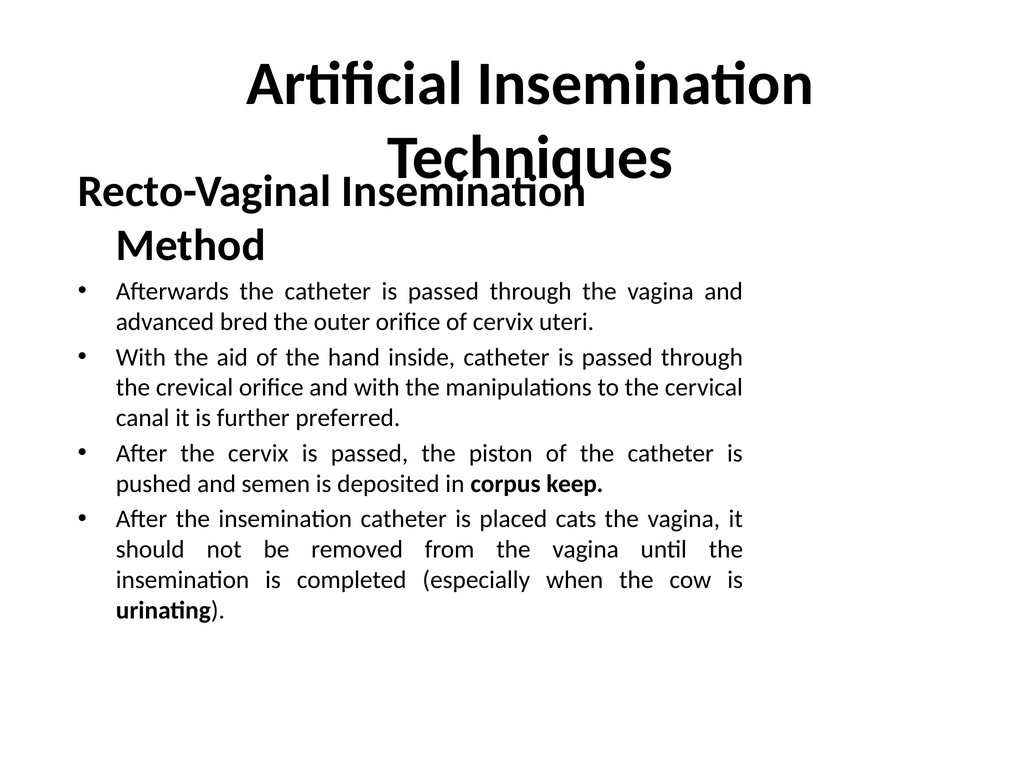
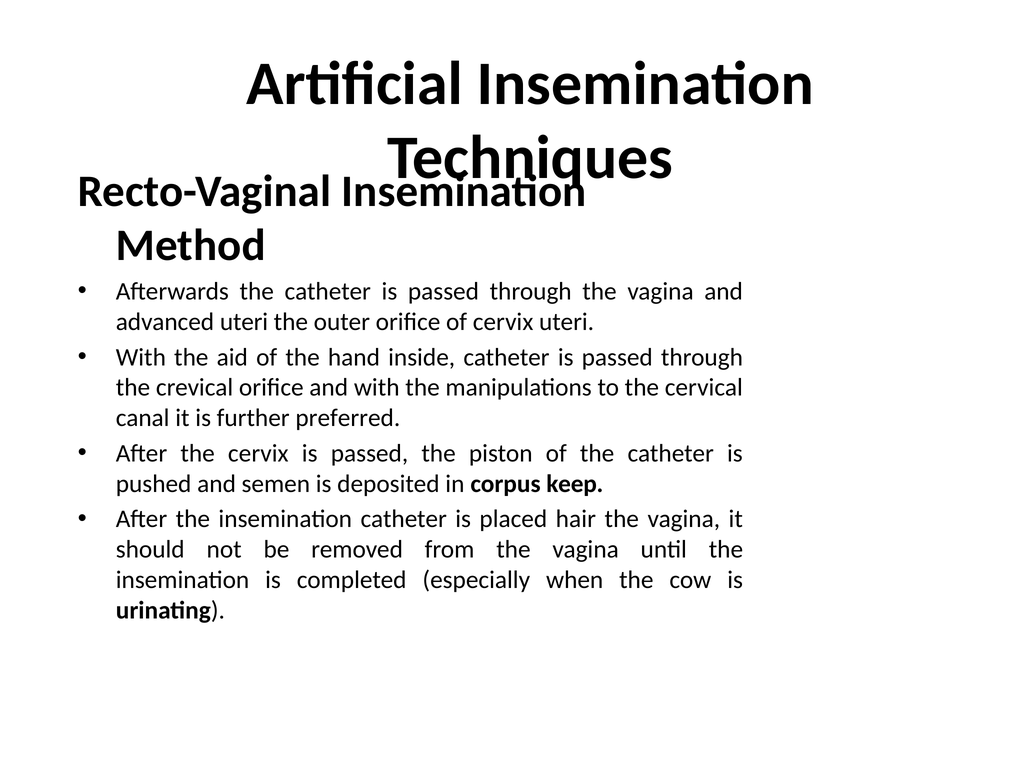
advanced bred: bred -> uteri (244, 322)
cats: cats -> hair (576, 520)
